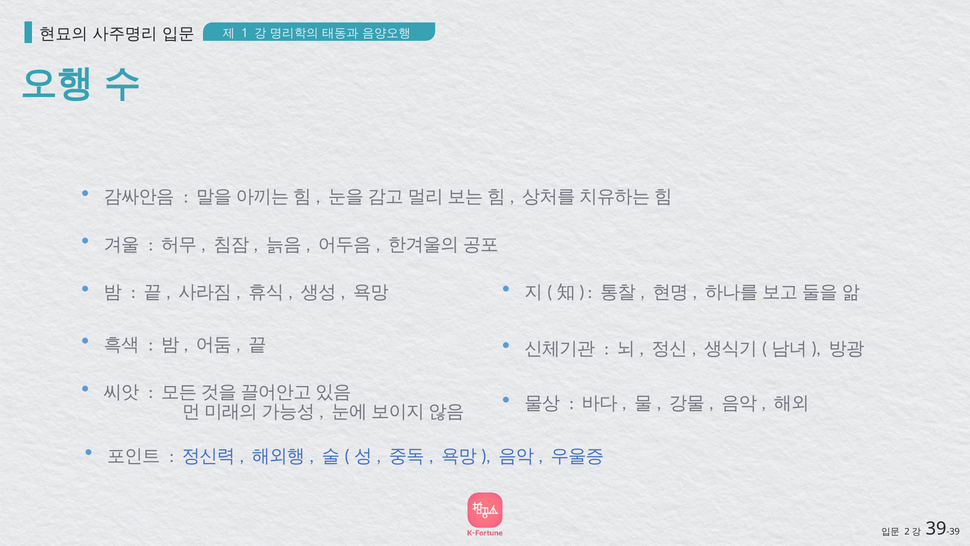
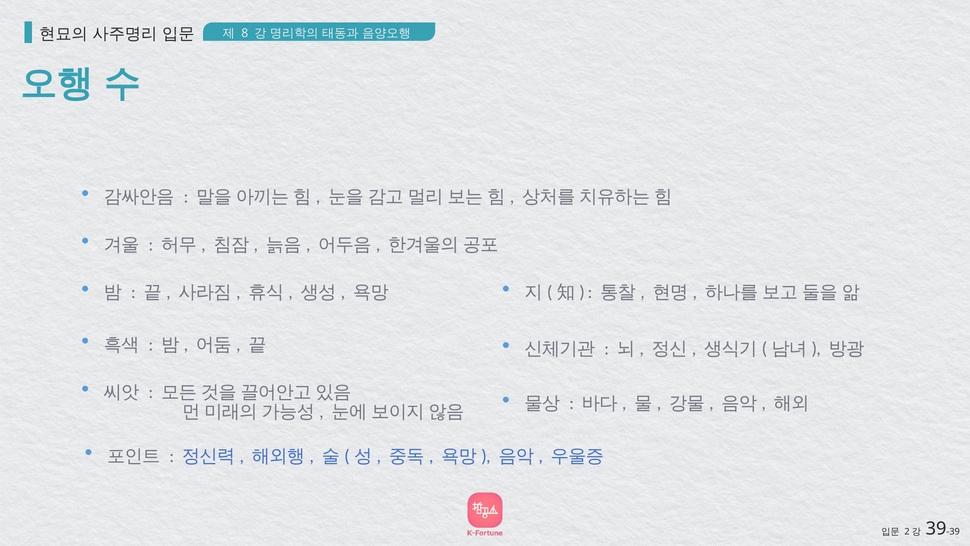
1: 1 -> 8 (245, 33)
